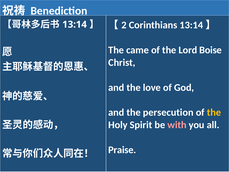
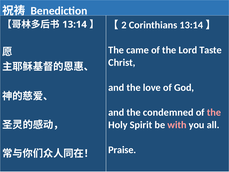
Boise: Boise -> Taste (211, 50)
persecution: persecution -> condemned (168, 112)
the colour: yellow -> pink (214, 112)
